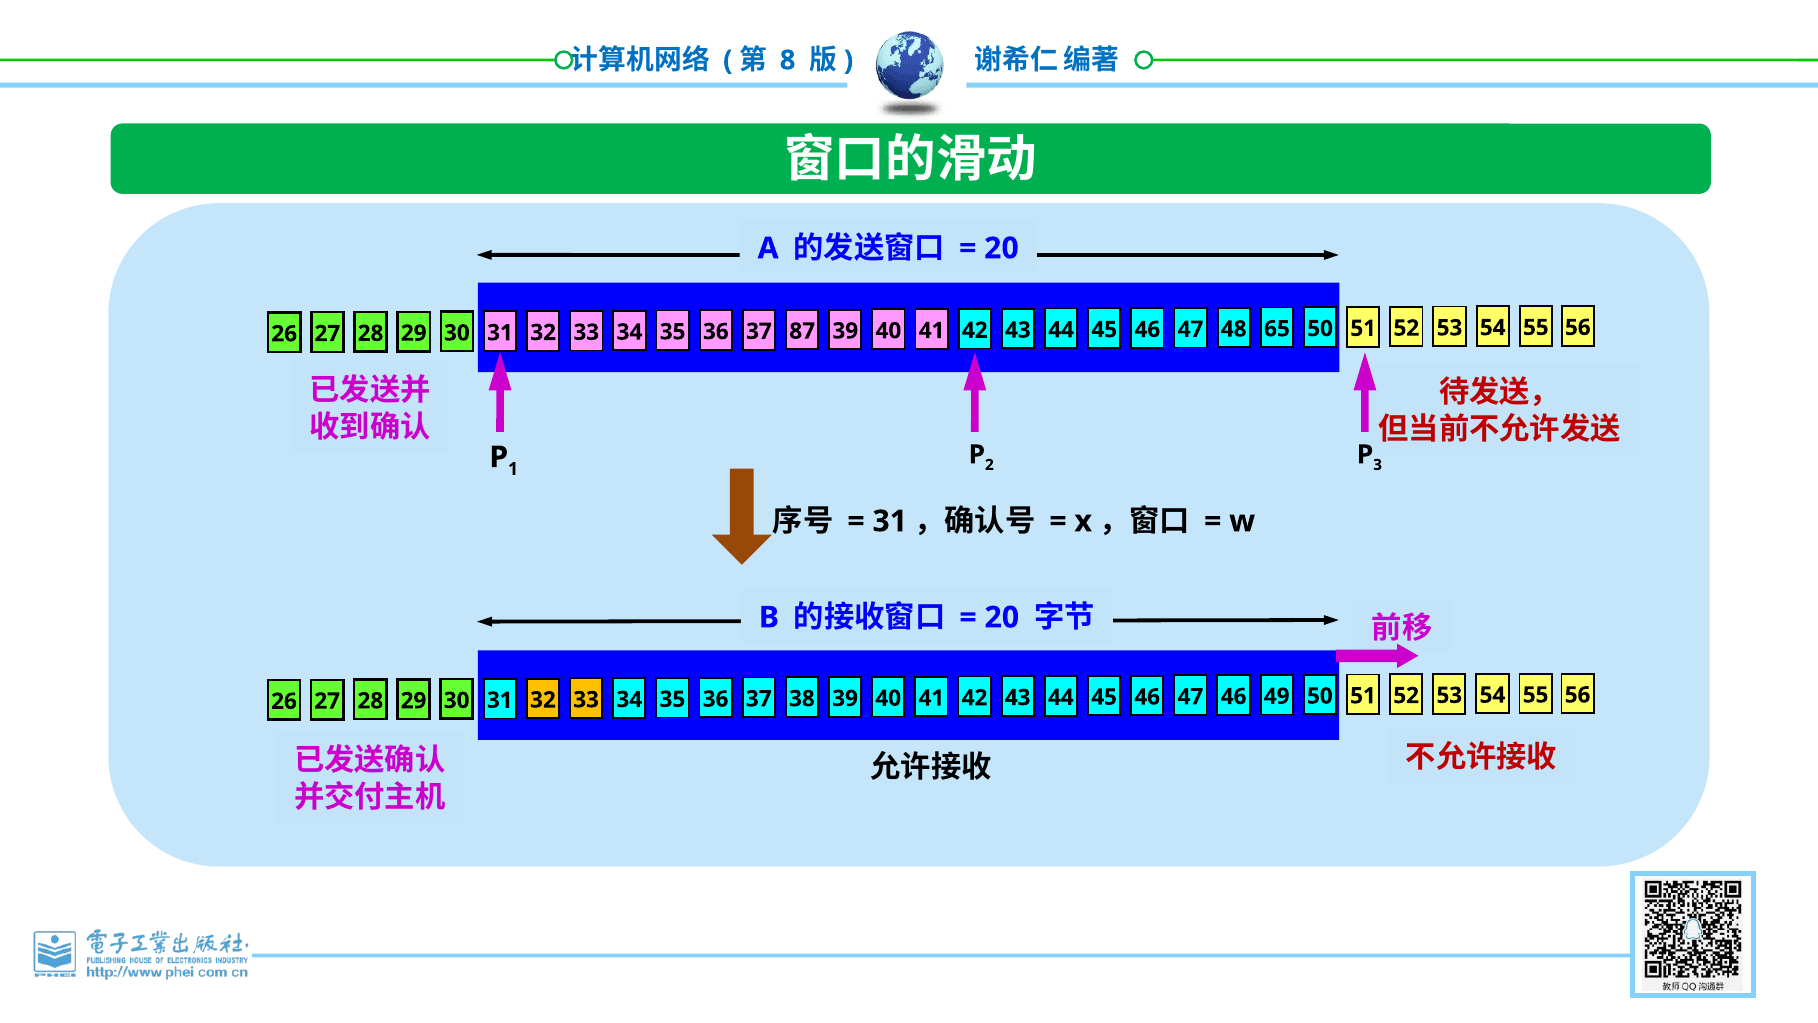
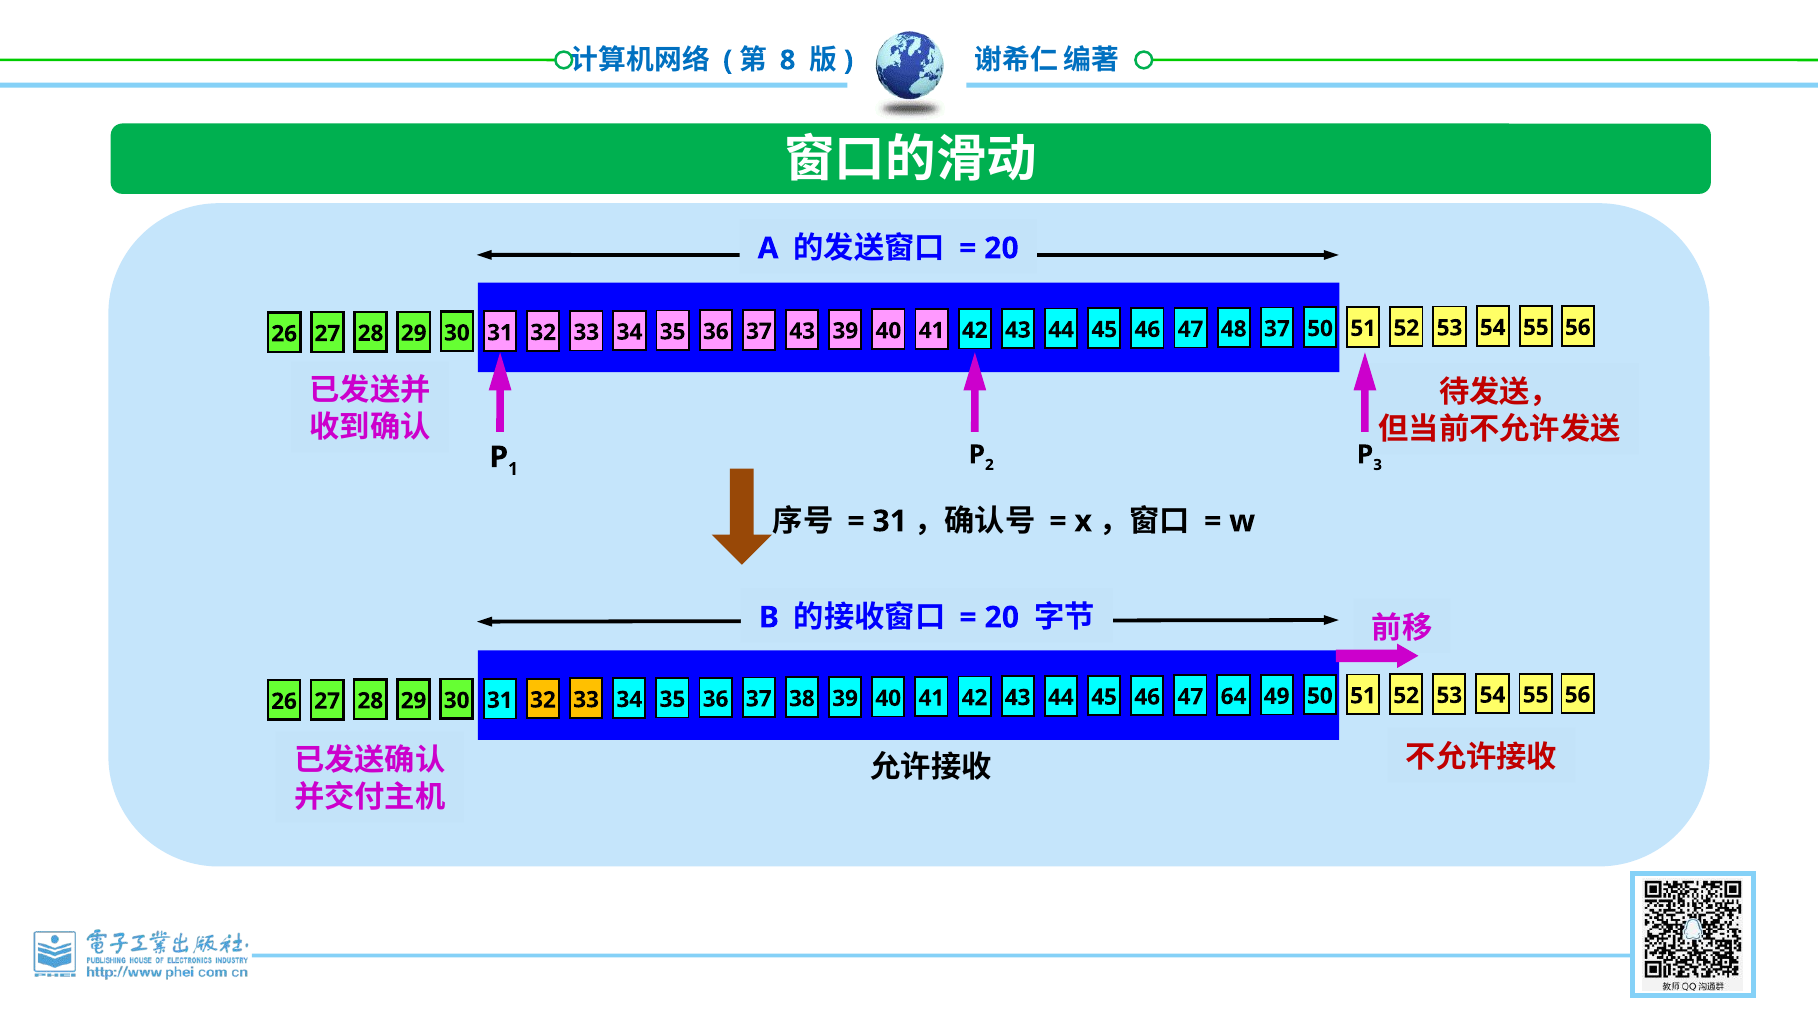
37 87: 87 -> 43 (802, 331)
48 65: 65 -> 37 (1277, 329)
47 46: 46 -> 64 (1234, 696)
